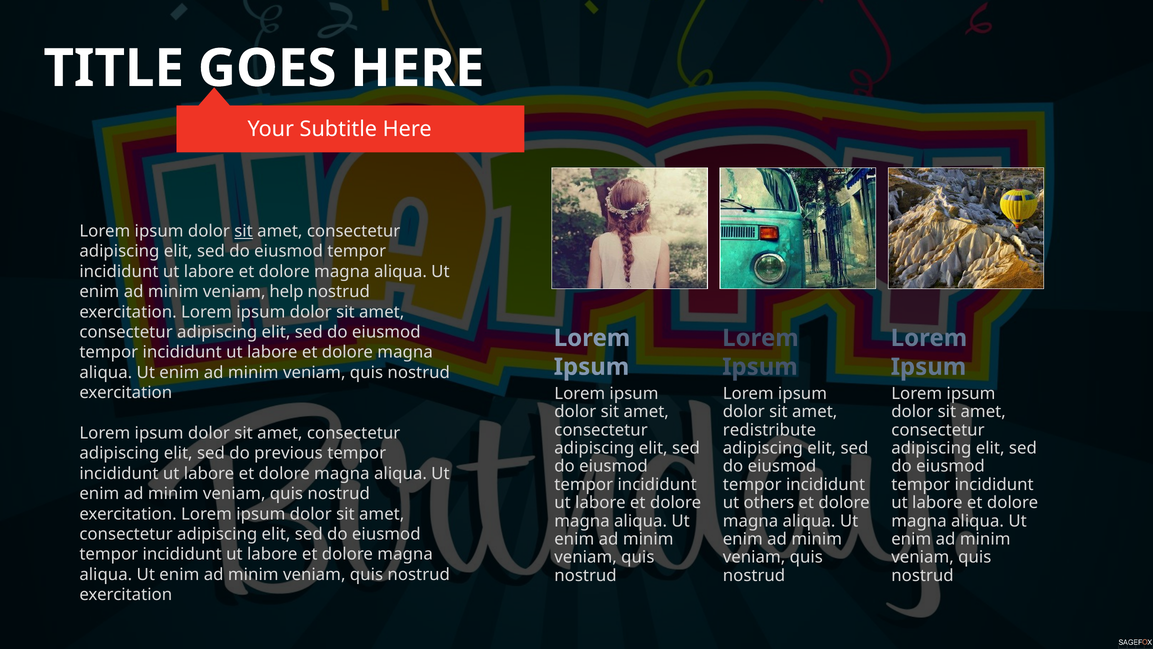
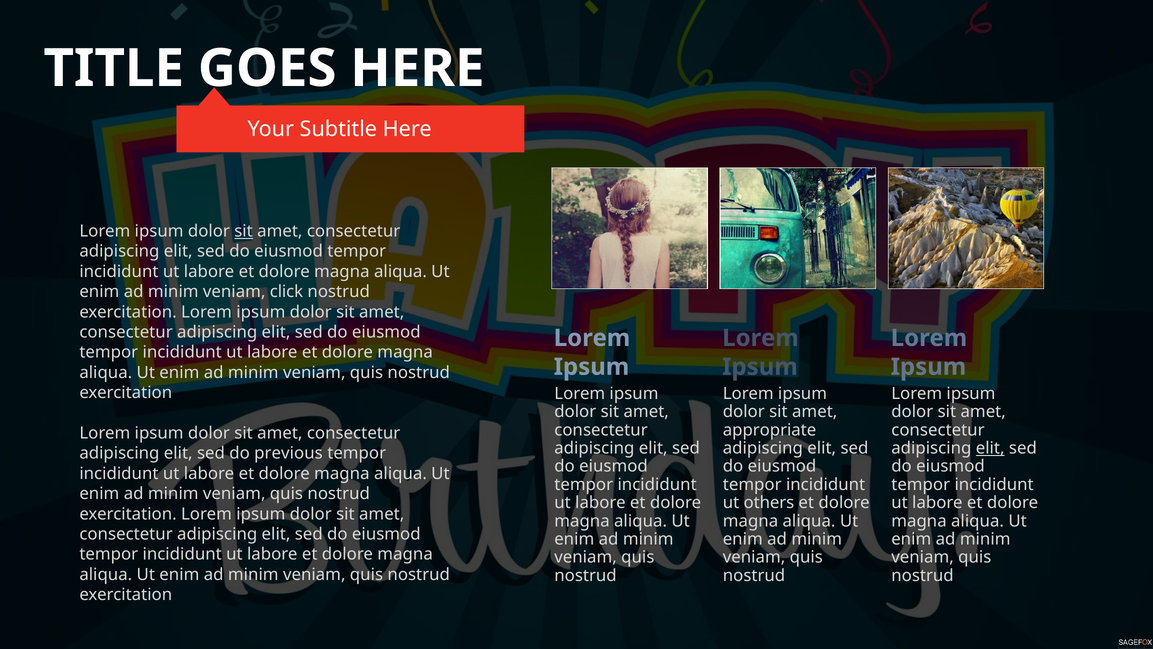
help: help -> click (286, 292)
redistribute: redistribute -> appropriate (770, 430)
elit underline: none -> present (990, 448)
